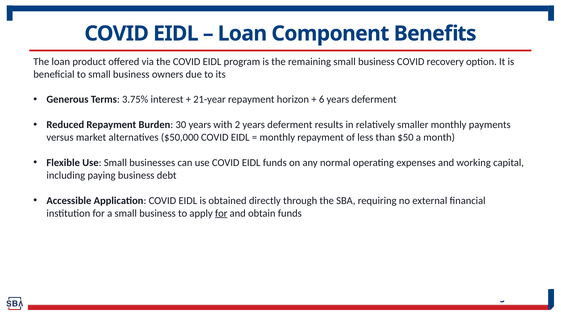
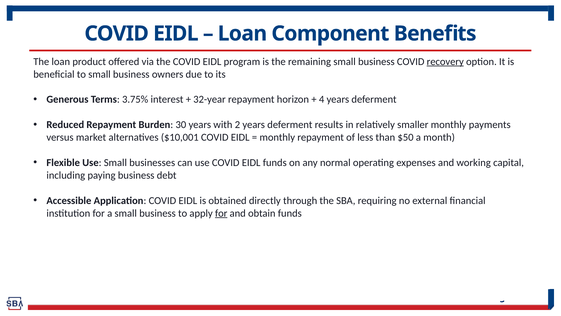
recovery underline: none -> present (445, 61)
21-year: 21-year -> 32-year (210, 99)
6: 6 -> 4 (322, 99)
$50,000: $50,000 -> $10,001 (180, 137)
